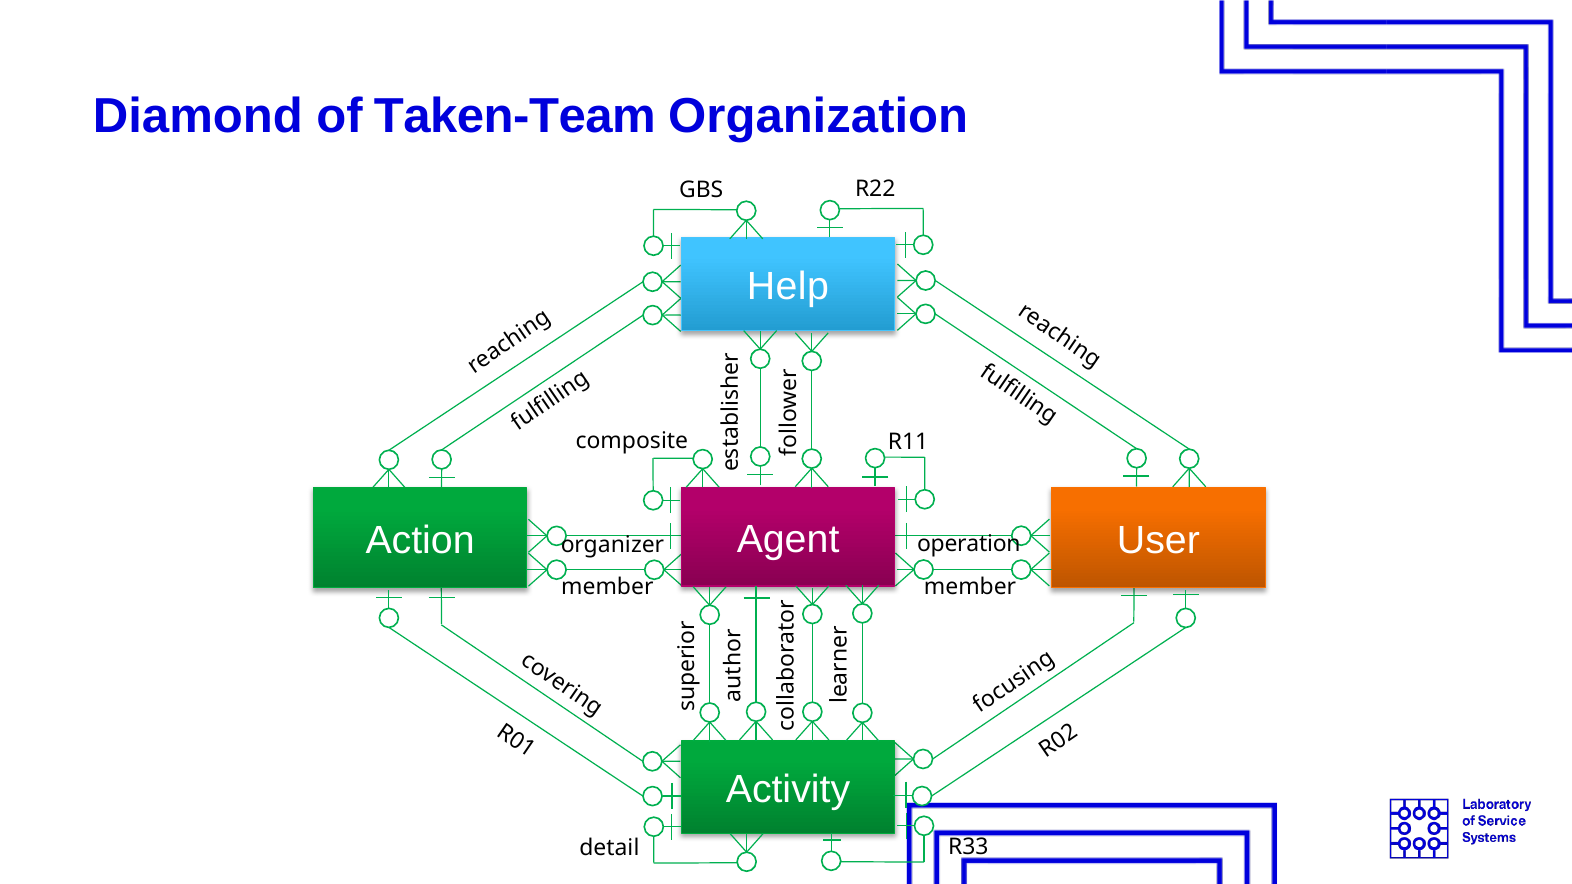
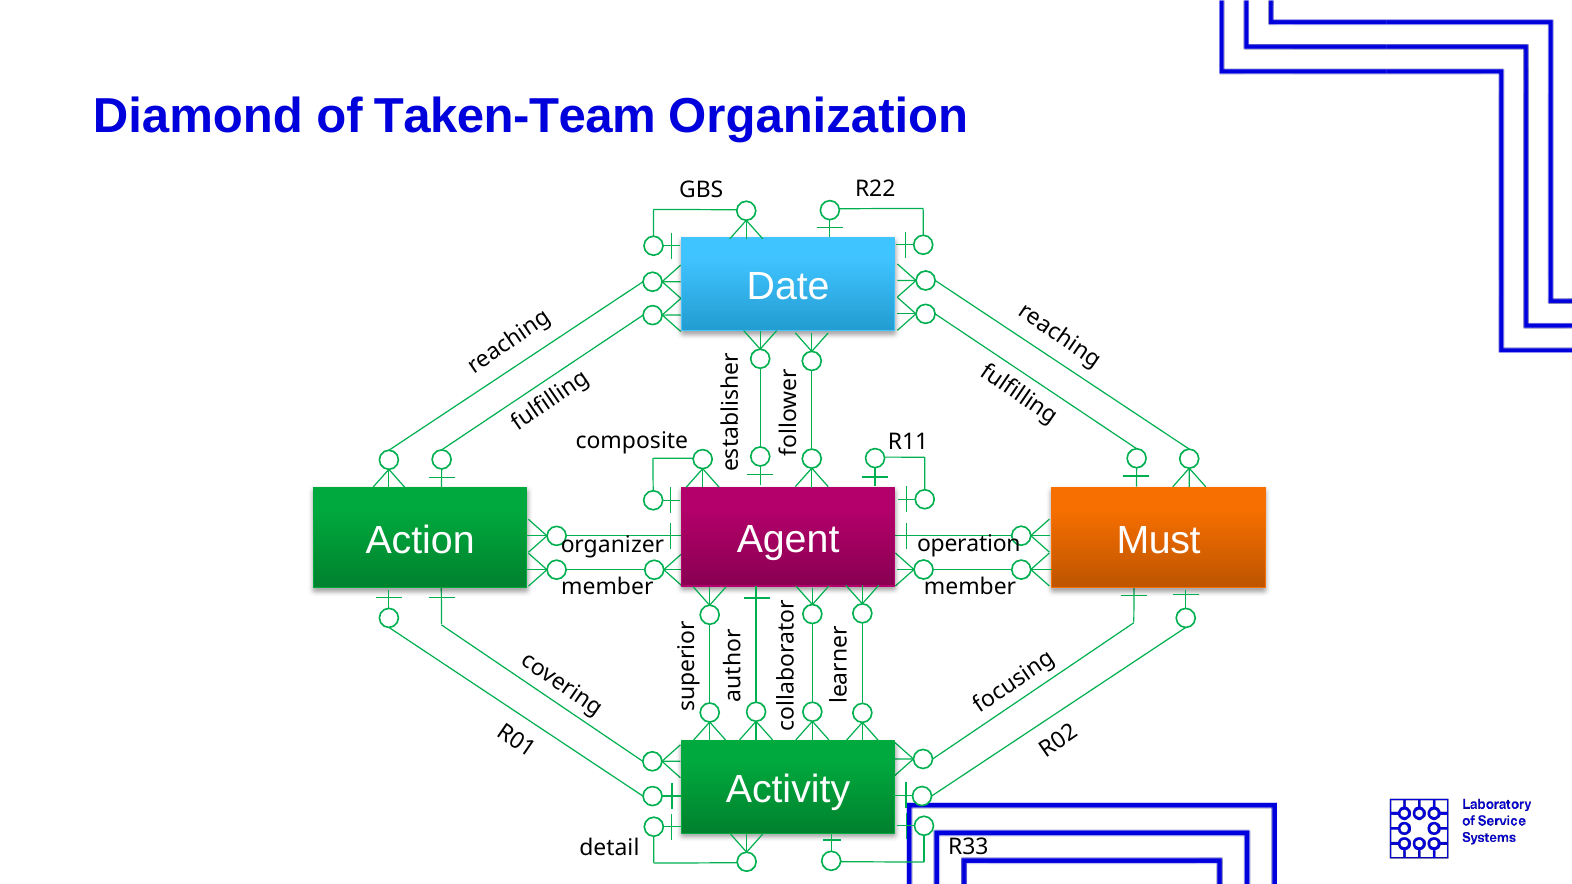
Help: Help -> Date (788, 287)
User: User -> Must (1159, 541)
